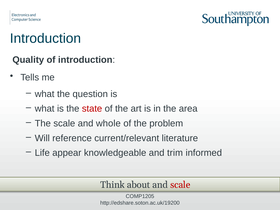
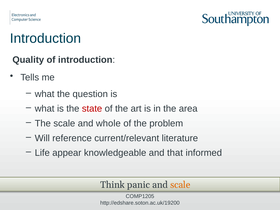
trim: trim -> that (175, 153)
about: about -> panic (139, 185)
scale colour: red -> orange (180, 185)
